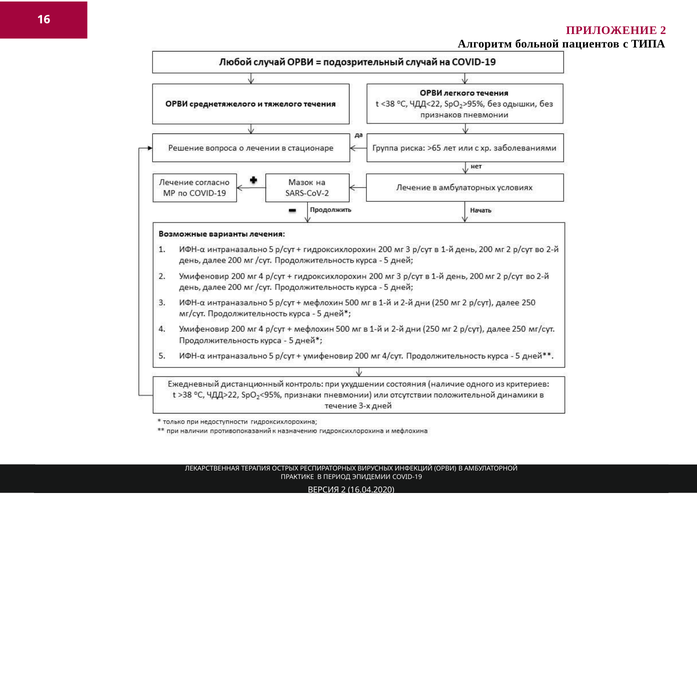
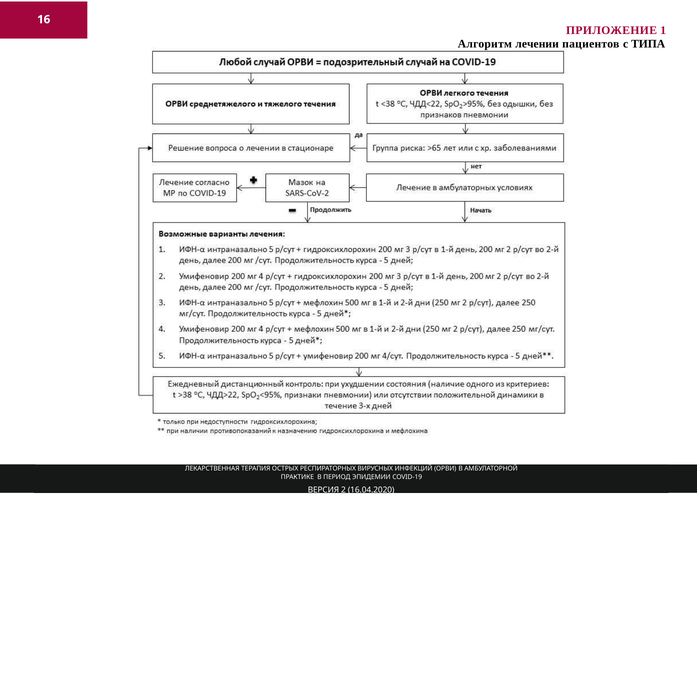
ПРИЛОЖЕНИЕ 2: 2 -> 1 (663, 30)
больной: больной -> лечении (537, 44)
